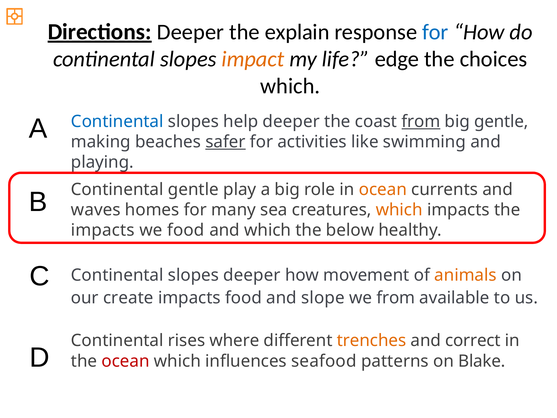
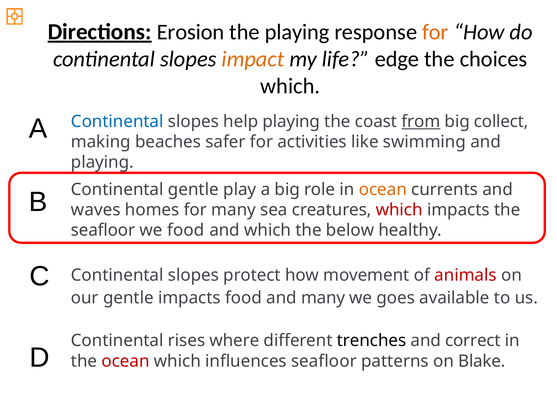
Directions Deeper: Deeper -> Erosion (191, 32)
the explain: explain -> playing (297, 32)
for colour: blue -> orange (435, 32)
help deeper: deeper -> playing (291, 121)
big gentle: gentle -> collect (501, 121)
safer underline: present -> none (225, 142)
which colour: orange -> red (399, 210)
impacts: impacts -> seafloor (103, 230)
slopes deeper: deeper -> protect (252, 275)
animals colour: orange -> red (466, 275)
our create: create -> gentle (128, 298)
and slope: slope -> many (323, 298)
we from: from -> goes (396, 298)
trenches colour: orange -> black (372, 340)
influences seafood: seafood -> seafloor (324, 361)
